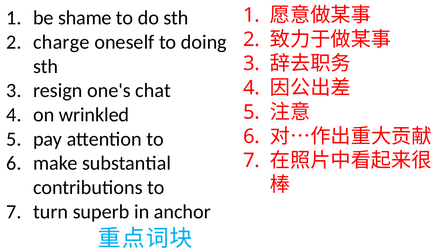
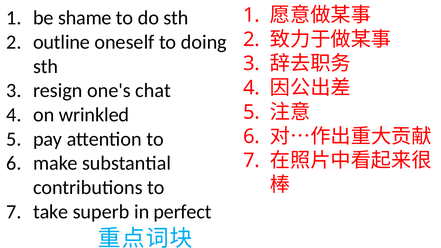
charge: charge -> outline (62, 42)
turn: turn -> take (51, 212)
anchor: anchor -> perfect (182, 212)
